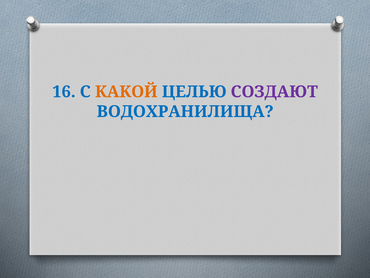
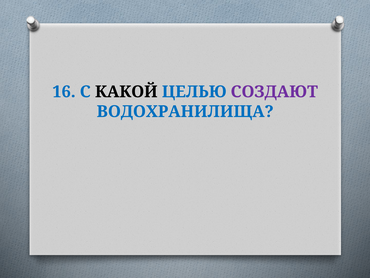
КАКОЙ colour: orange -> black (126, 92)
